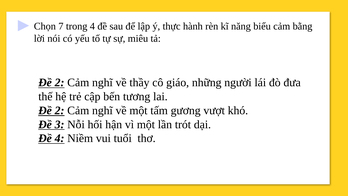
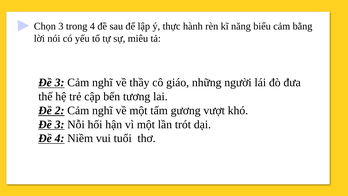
Chọn 7: 7 -> 3 (61, 26)
2: 2 -> 3 (60, 83)
